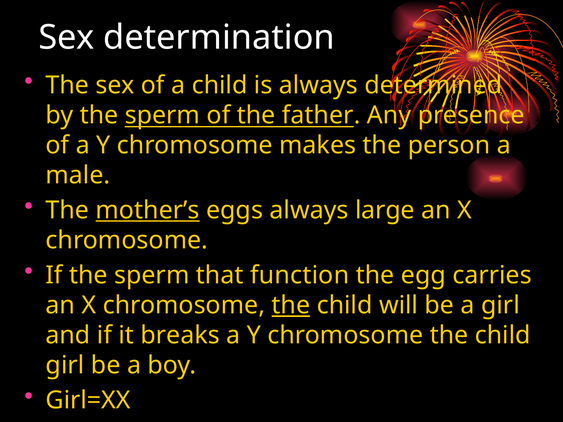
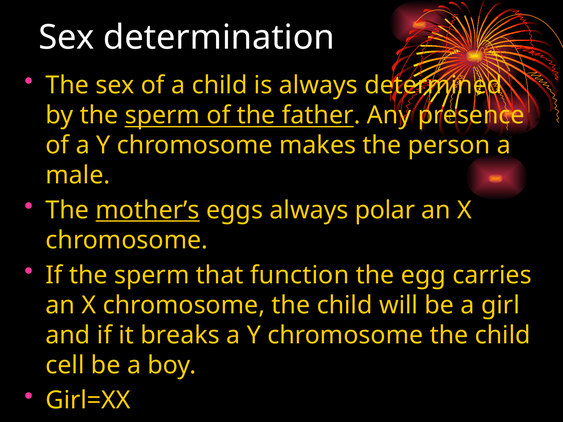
large: large -> polar (385, 210)
the underline: present -> none (291, 306)
girl: girl -> cell (65, 366)
